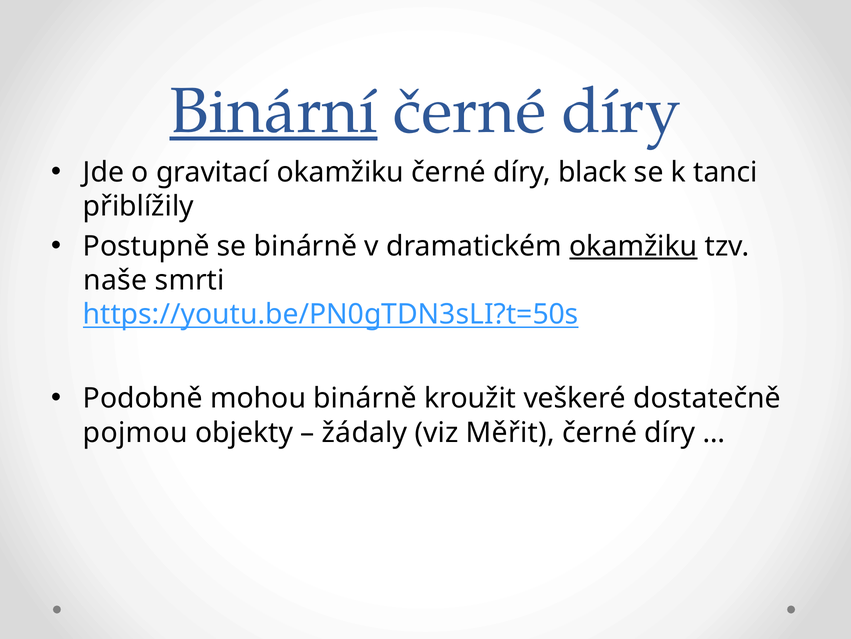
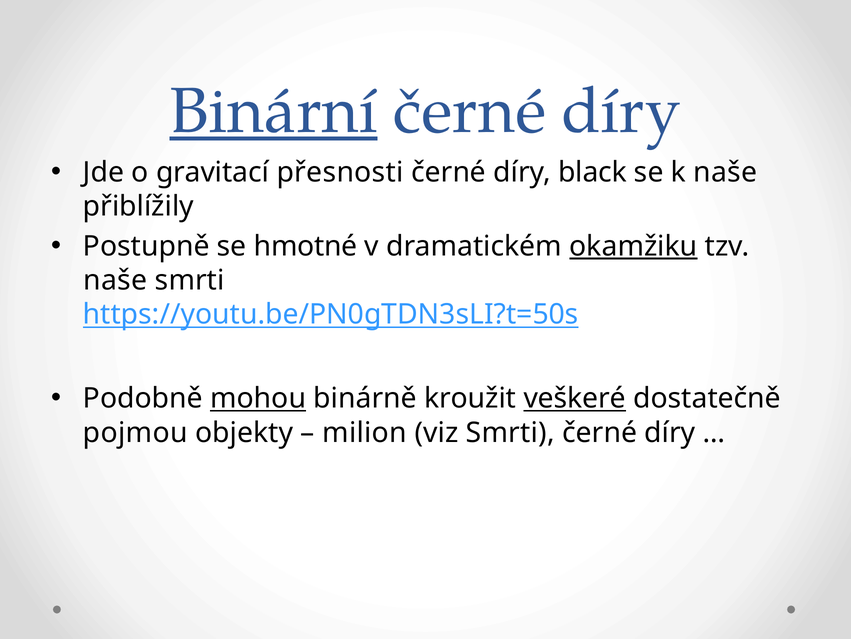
gravitací okamžiku: okamžiku -> přesnosti (340, 172)
k tanci: tanci -> naše (725, 172)
se binárně: binárně -> hmotné (306, 246)
mohou underline: none -> present (258, 398)
veškeré underline: none -> present (575, 398)
žádaly: žádaly -> milion (365, 432)
viz Měřit: Měřit -> Smrti (510, 432)
